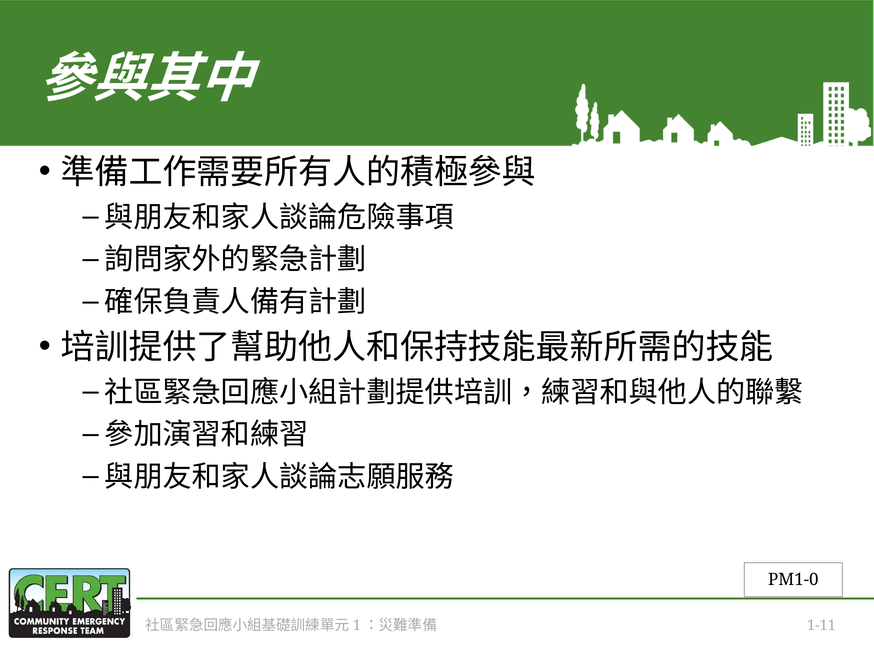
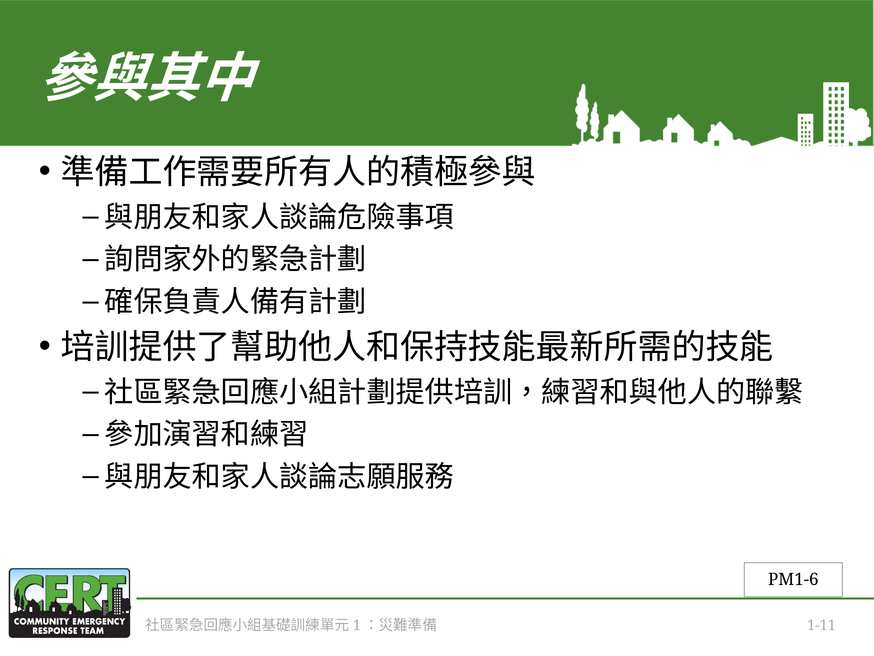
PM1-0: PM1-0 -> PM1-6 (793, 579)
